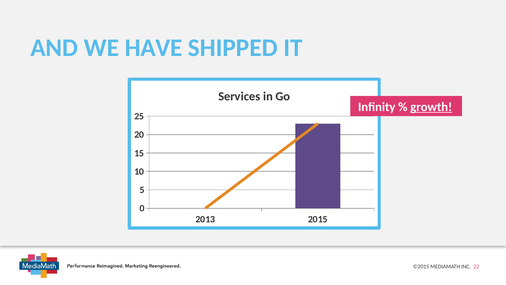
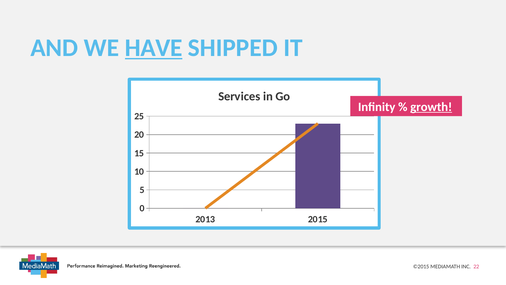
HAVE underline: none -> present (154, 48)
